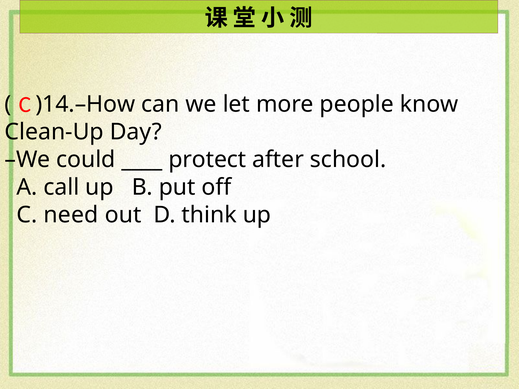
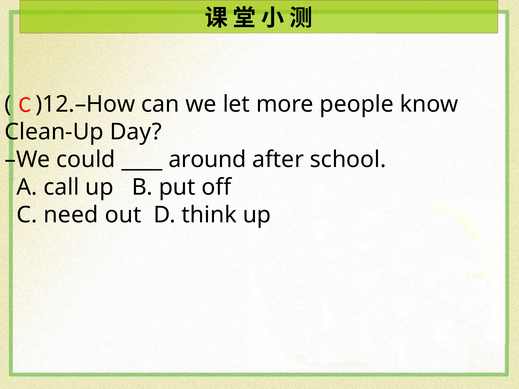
)14.–How: )14.–How -> )12.–How (85, 104)
protect: protect -> around (207, 160)
